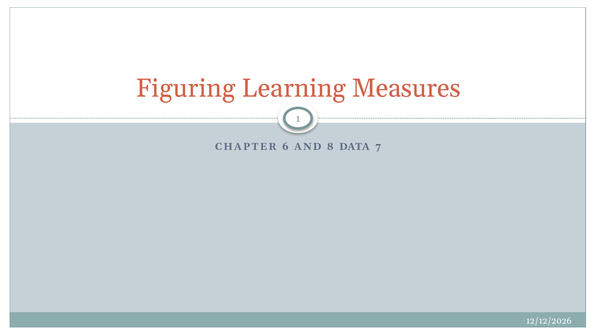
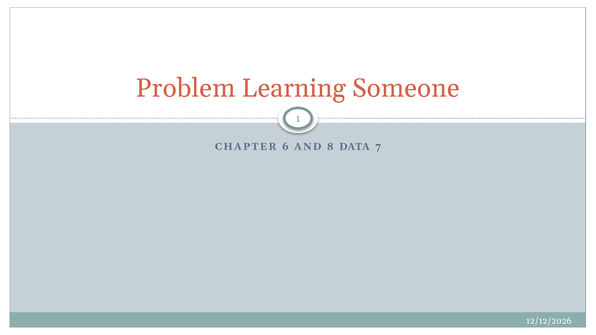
Figuring: Figuring -> Problem (186, 88)
Measures: Measures -> Someone (406, 88)
